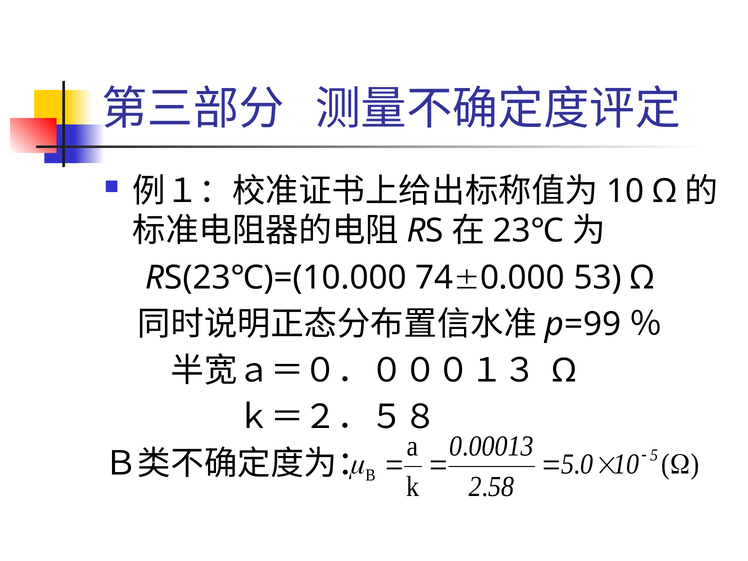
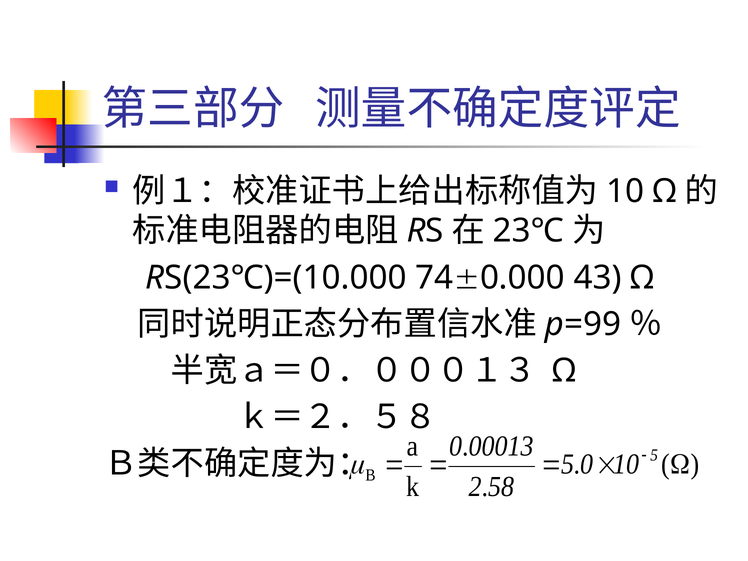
53: 53 -> 43 (598, 278)
